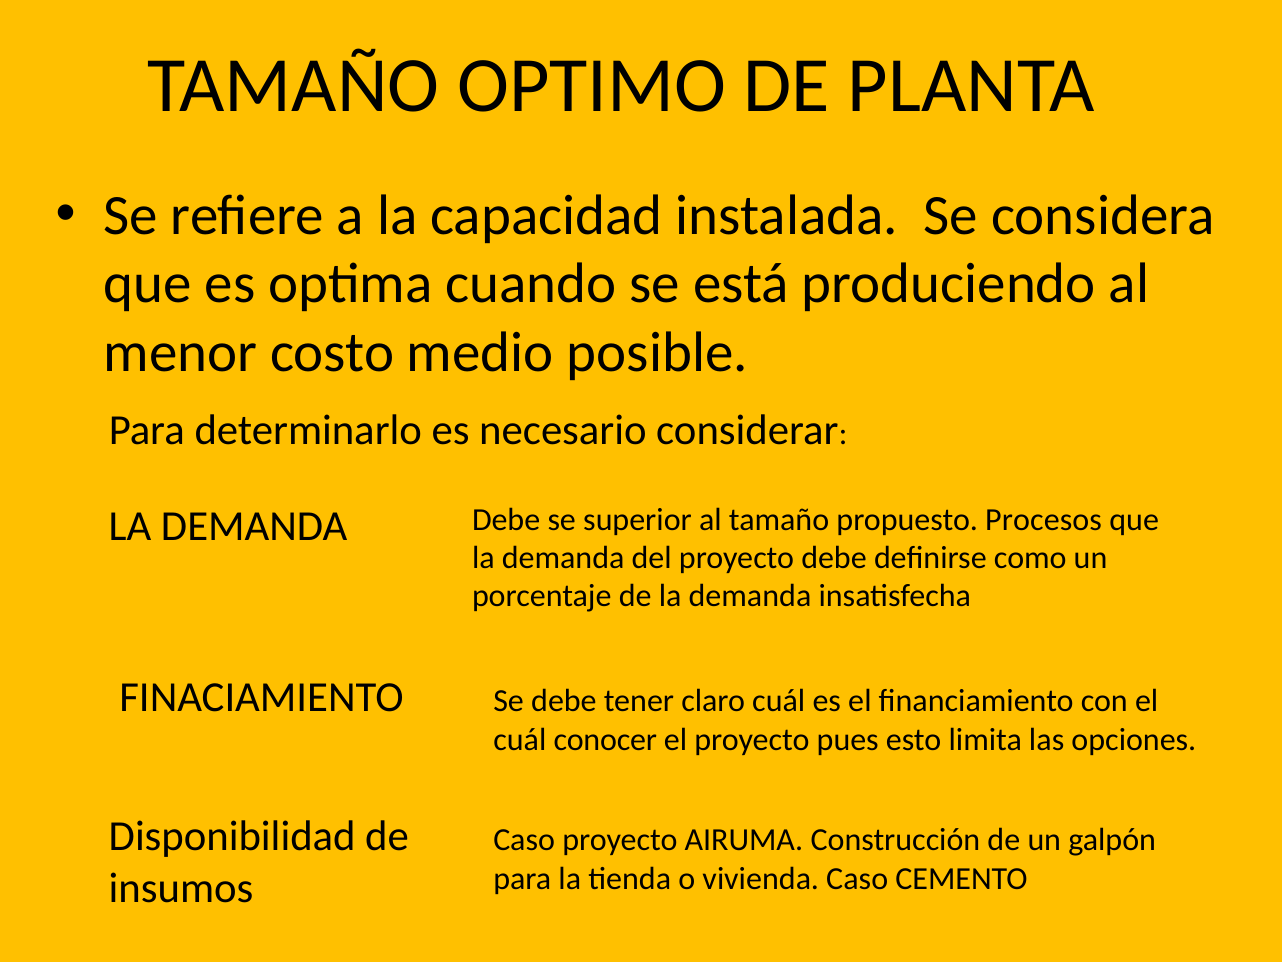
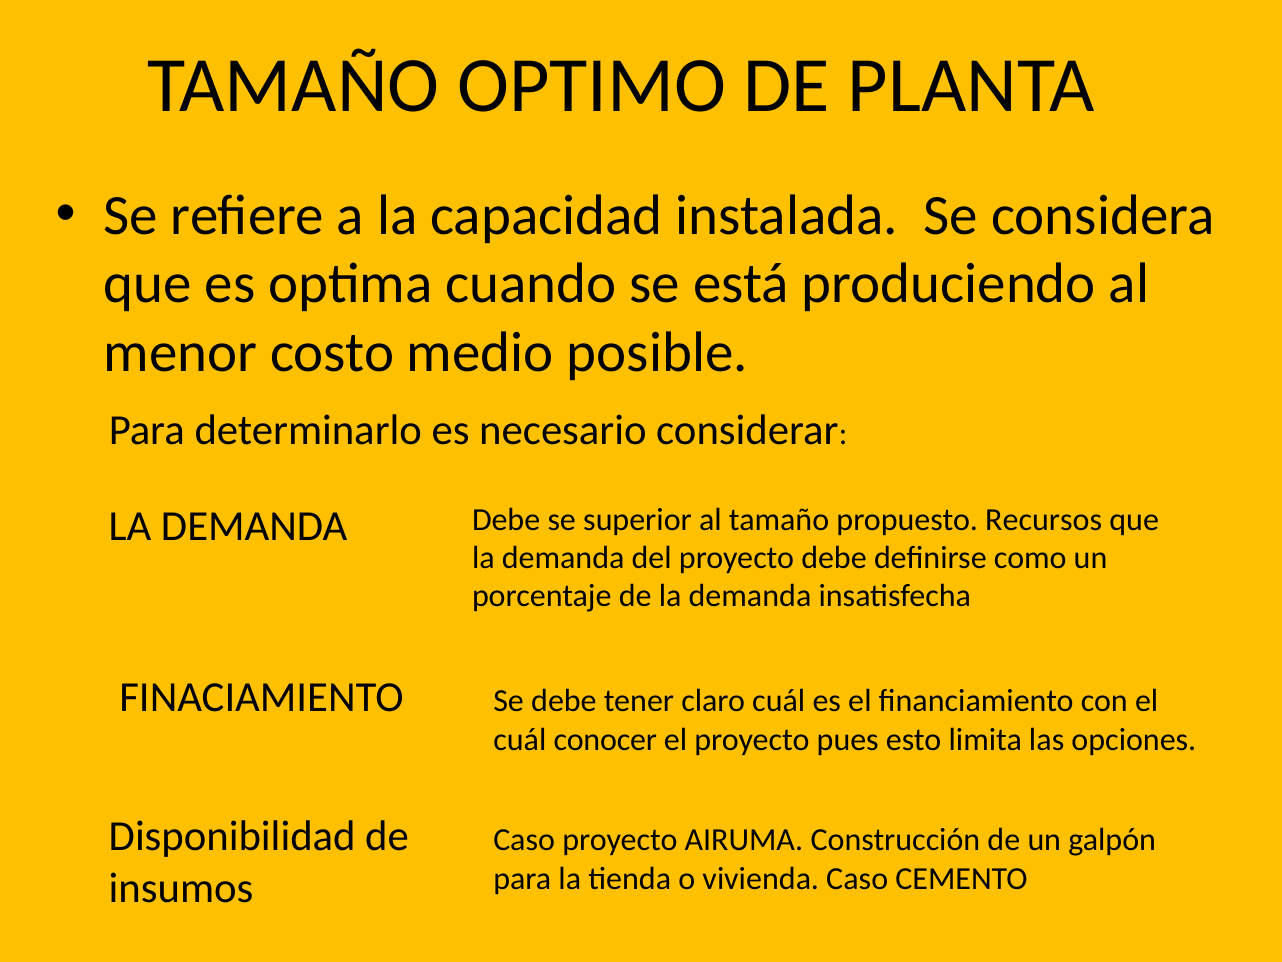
Procesos: Procesos -> Recursos (1044, 519)
